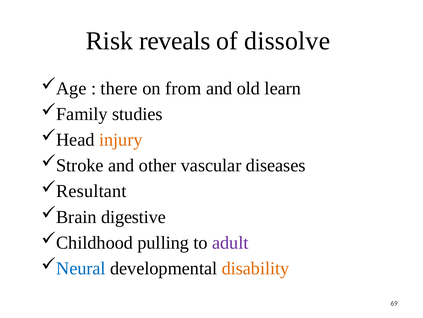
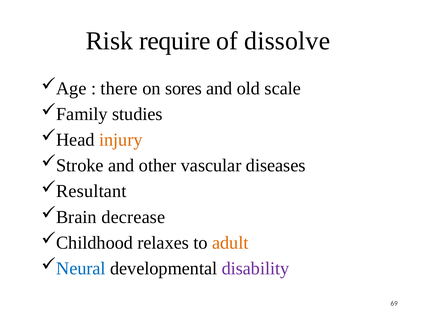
reveals: reveals -> require (175, 41)
from: from -> sores (183, 88)
learn: learn -> scale (283, 88)
digestive: digestive -> decrease (133, 216)
pulling: pulling -> relaxes (163, 242)
adult colour: purple -> orange (230, 242)
disability colour: orange -> purple (256, 268)
